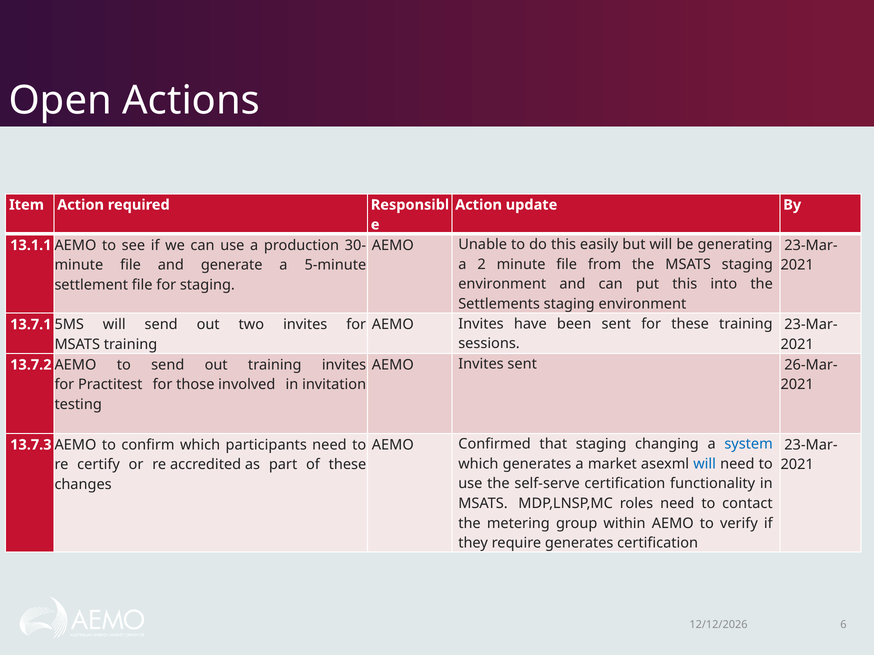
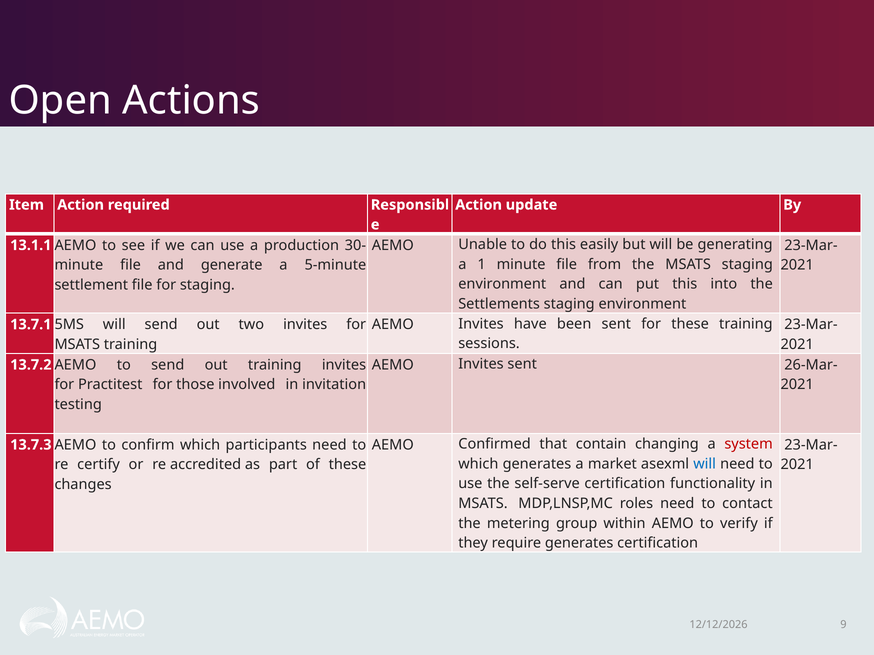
2: 2 -> 1 (482, 264)
that staging: staging -> contain (601, 444)
system colour: blue -> red (749, 444)
6: 6 -> 9 (843, 625)
